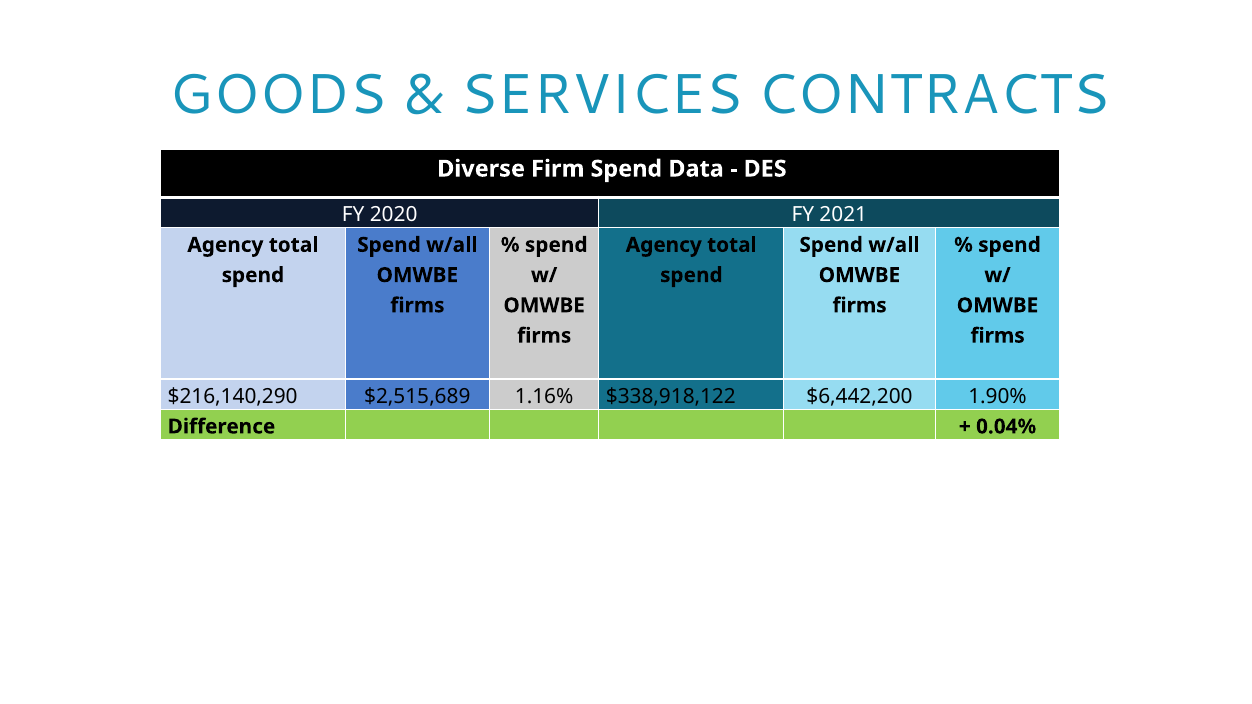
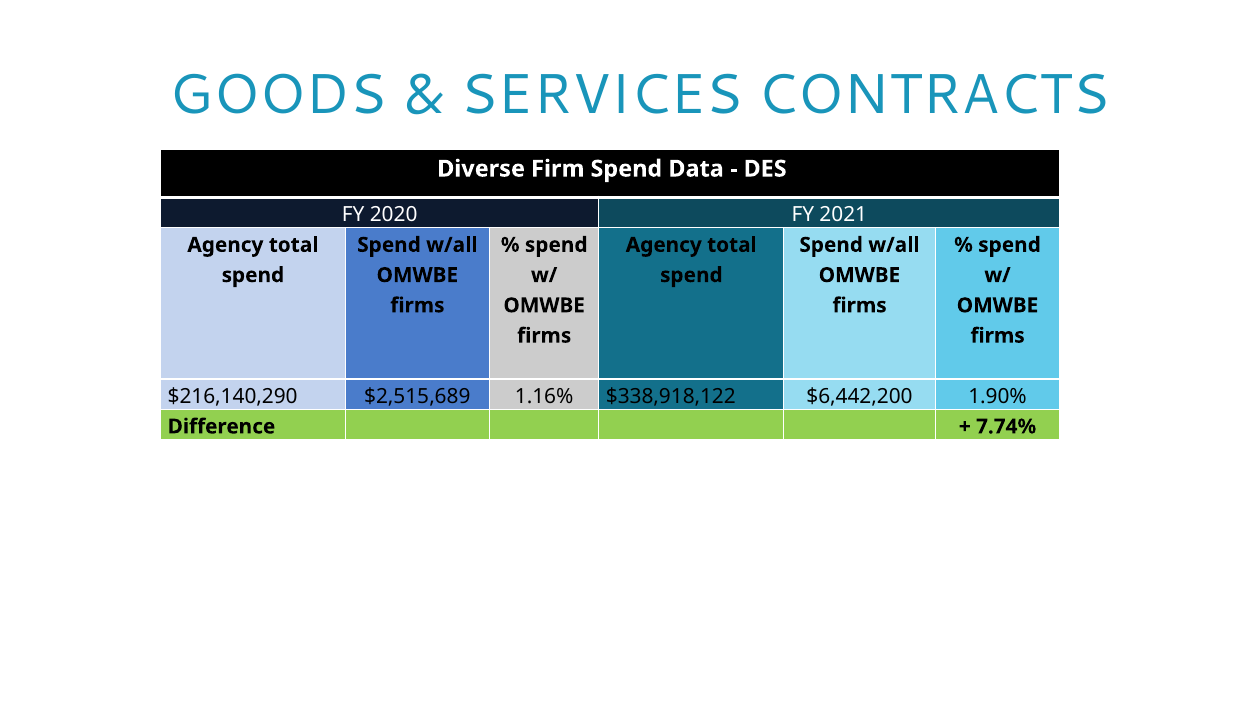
0.04%: 0.04% -> 7.74% (1006, 427)
